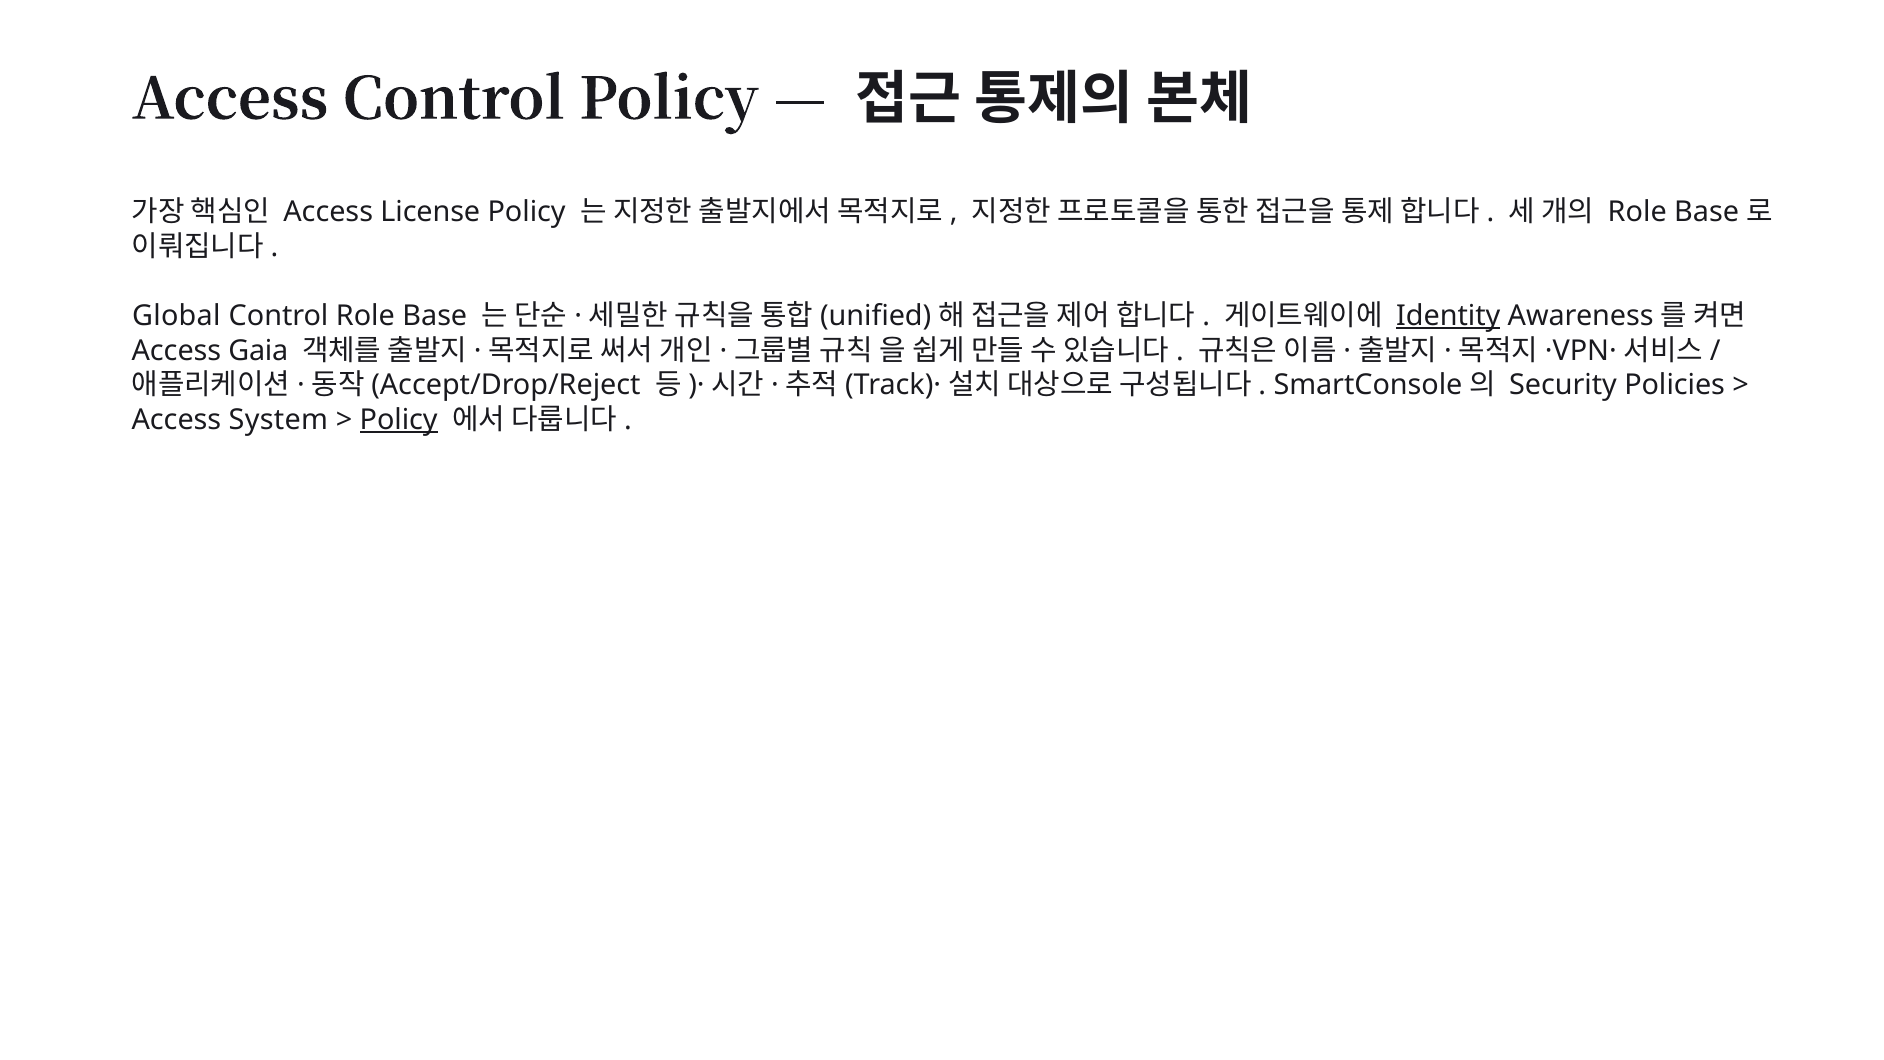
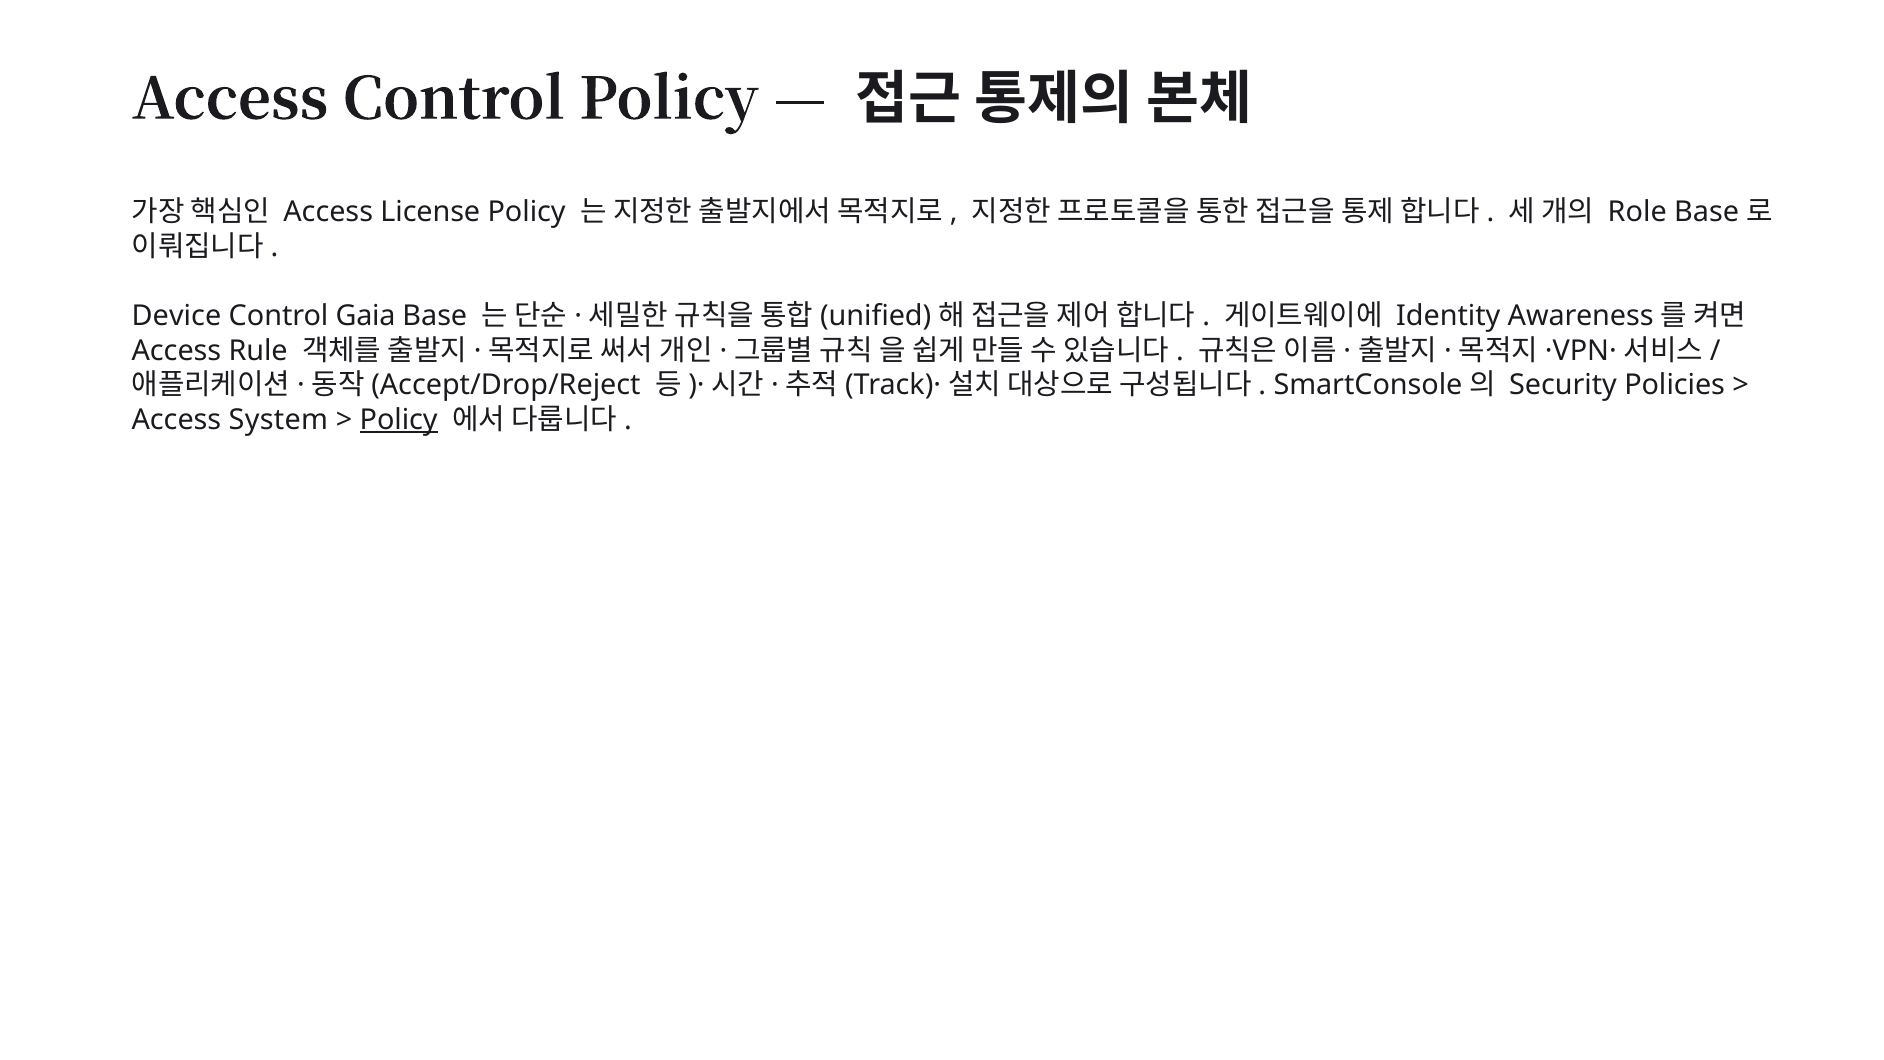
Global: Global -> Device (176, 316)
Control Role: Role -> Gaia (366, 316)
Identity underline: present -> none (1448, 316)
Gaia: Gaia -> Rule (258, 350)
